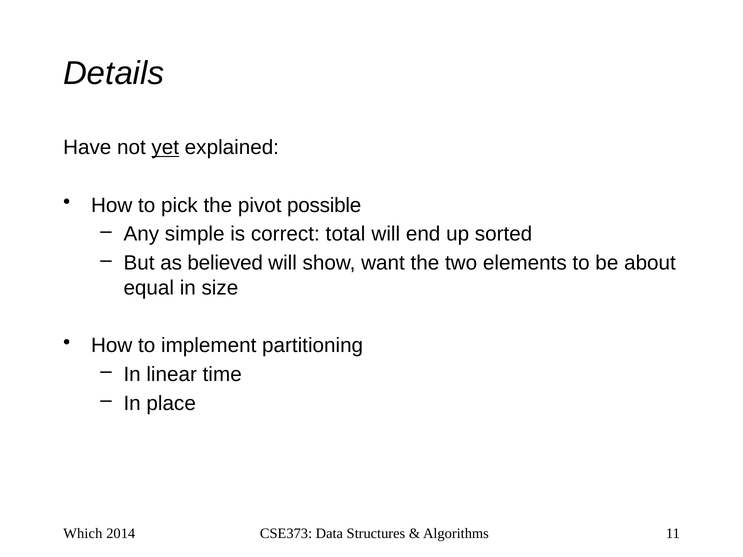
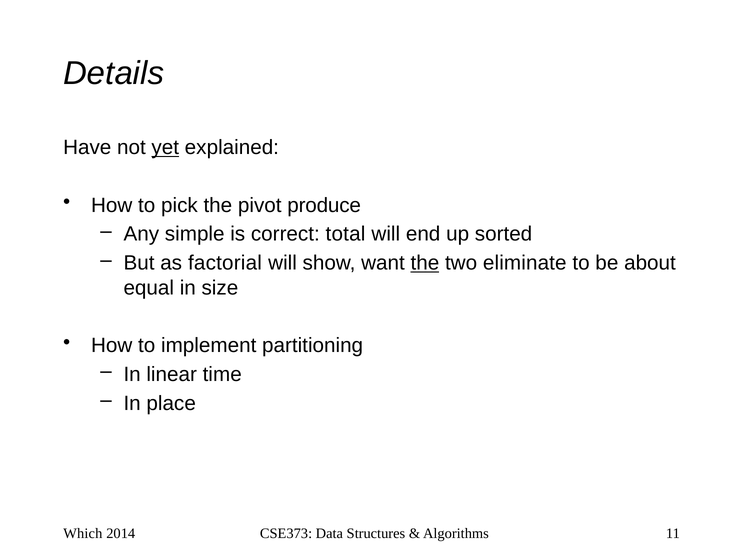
possible: possible -> produce (324, 205)
believed: believed -> factorial (225, 263)
the underline: none -> present (425, 263)
elements: elements -> eliminate (525, 263)
